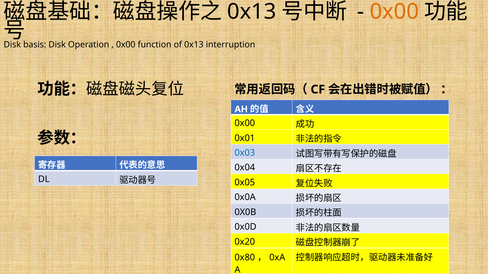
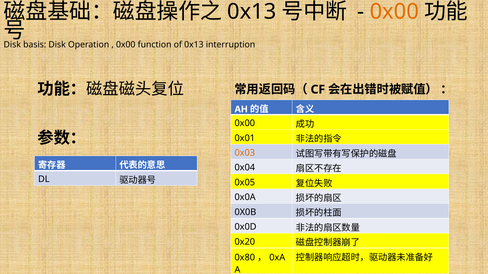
0x03 colour: blue -> orange (245, 153)
